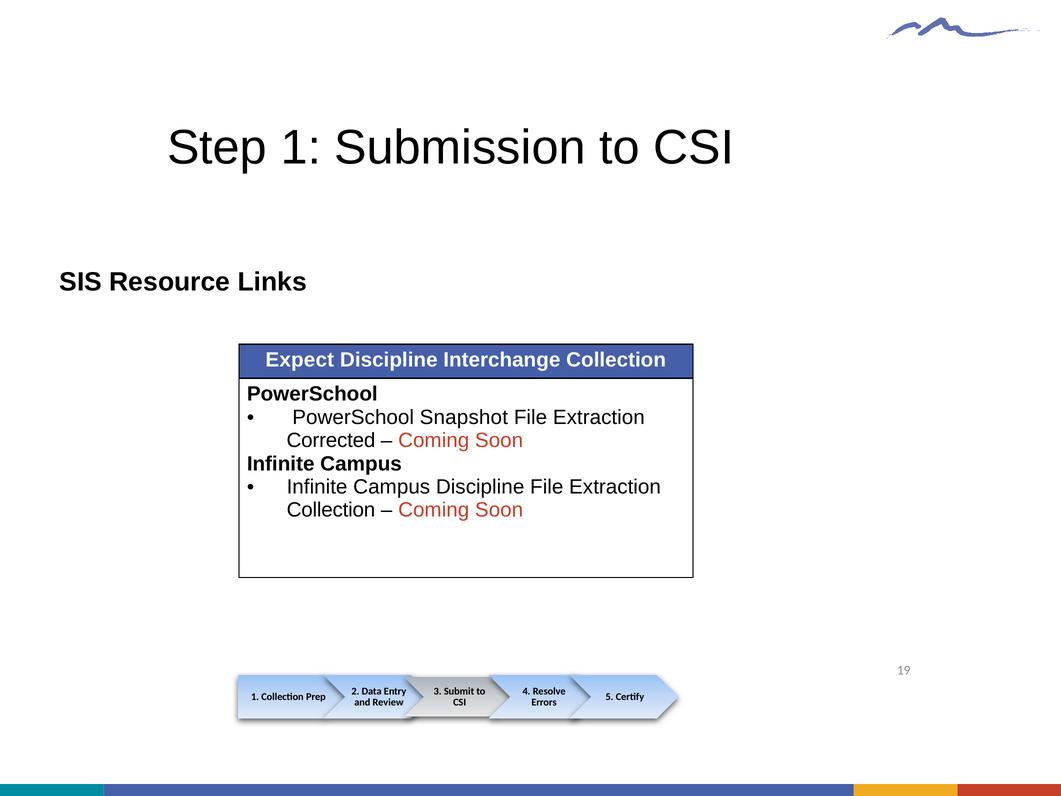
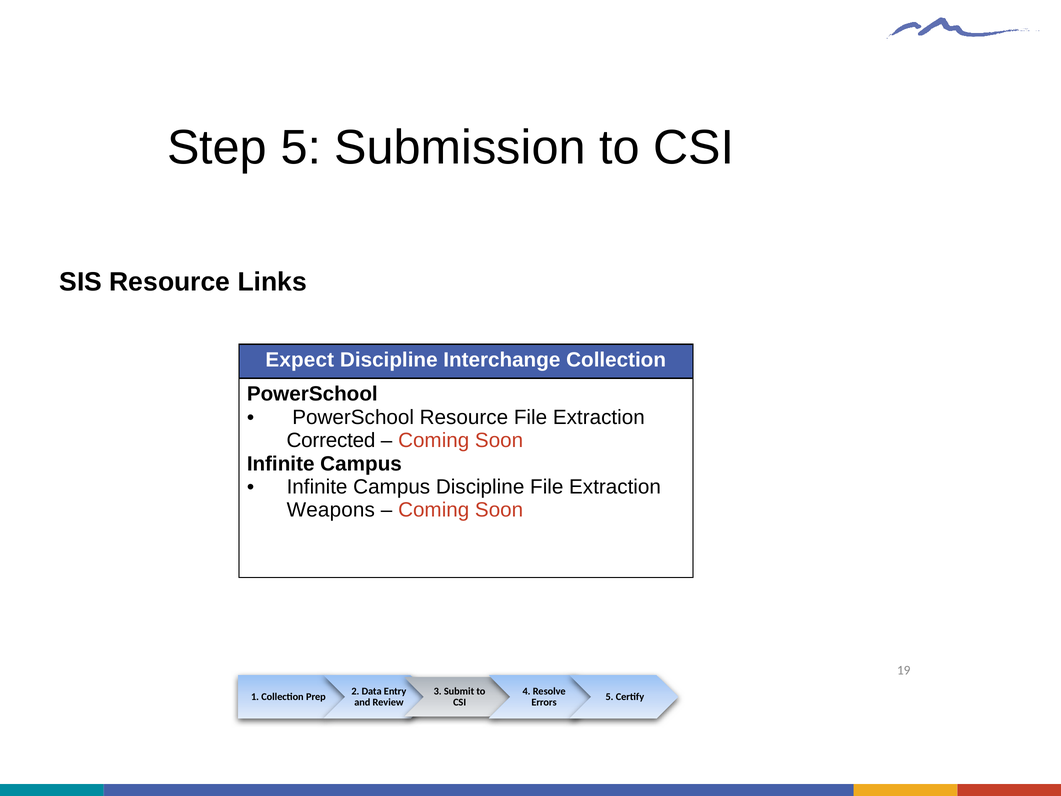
Step 1: 1 -> 5 (301, 148)
PowerSchool Snapshot: Snapshot -> Resource (464, 417)
Collection: Collection -> Weapons (331, 510)
